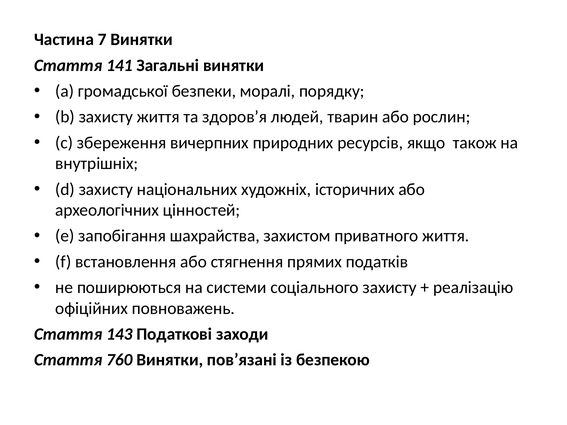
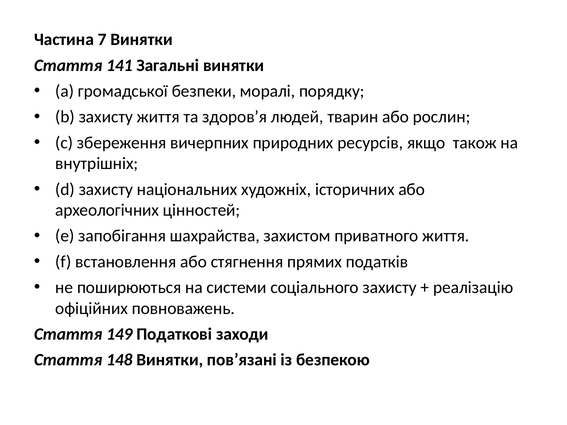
143: 143 -> 149 (119, 334)
760: 760 -> 148 (119, 360)
